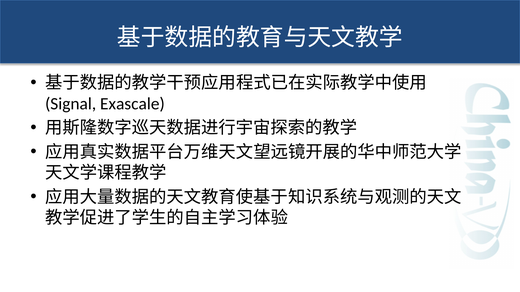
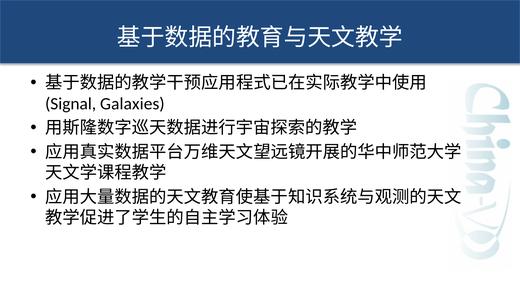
Exascale: Exascale -> Galaxies (132, 104)
